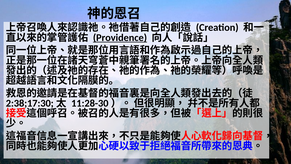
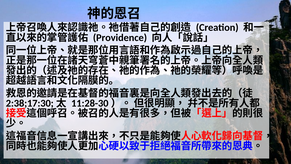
Providence underline: present -> none (120, 38)
